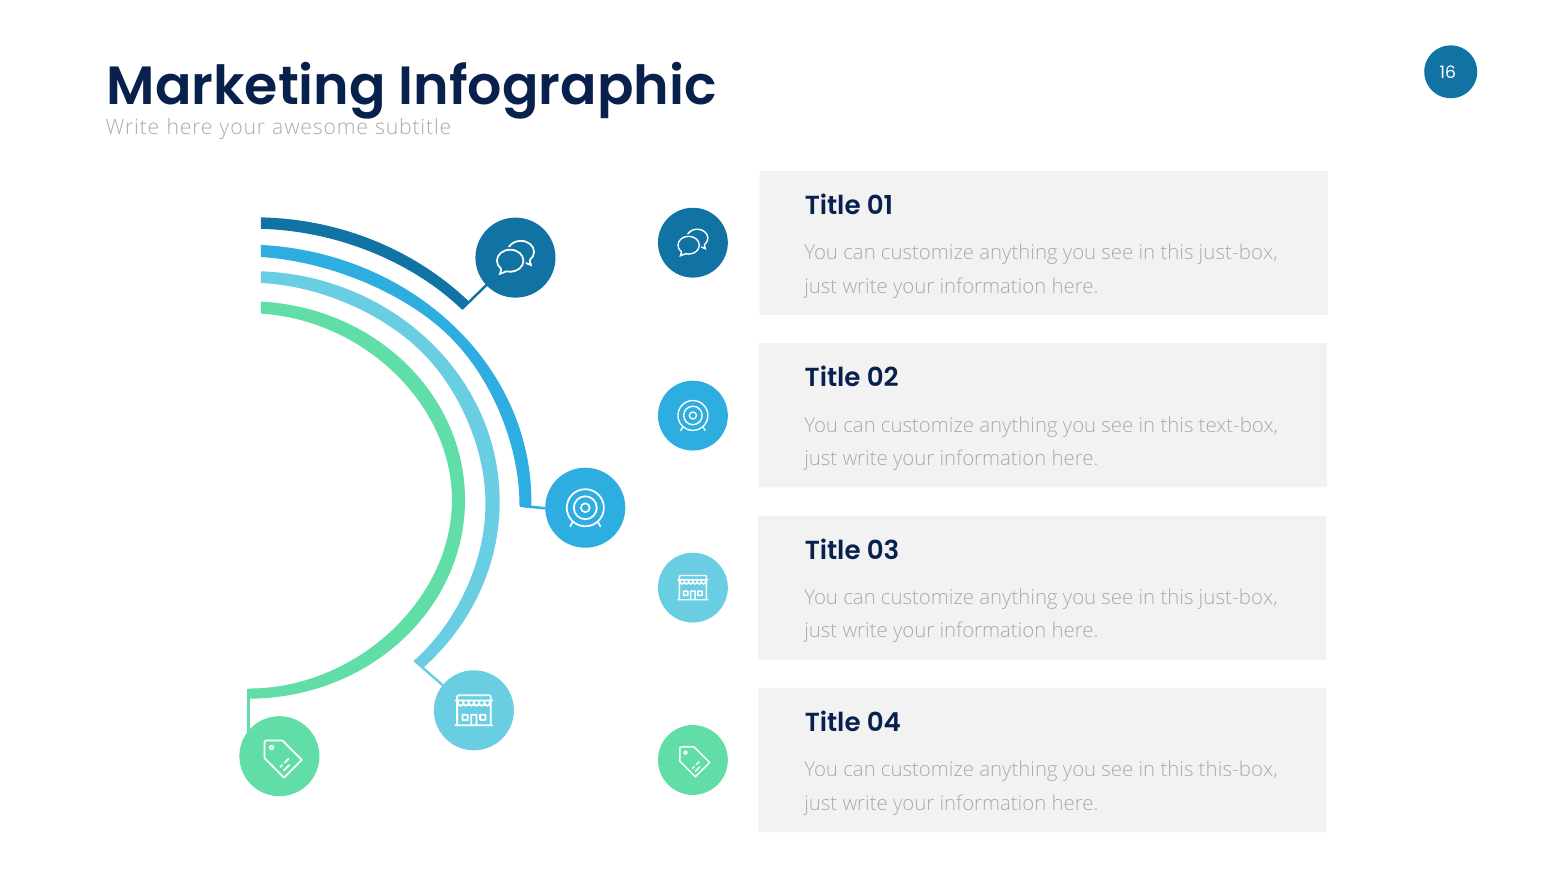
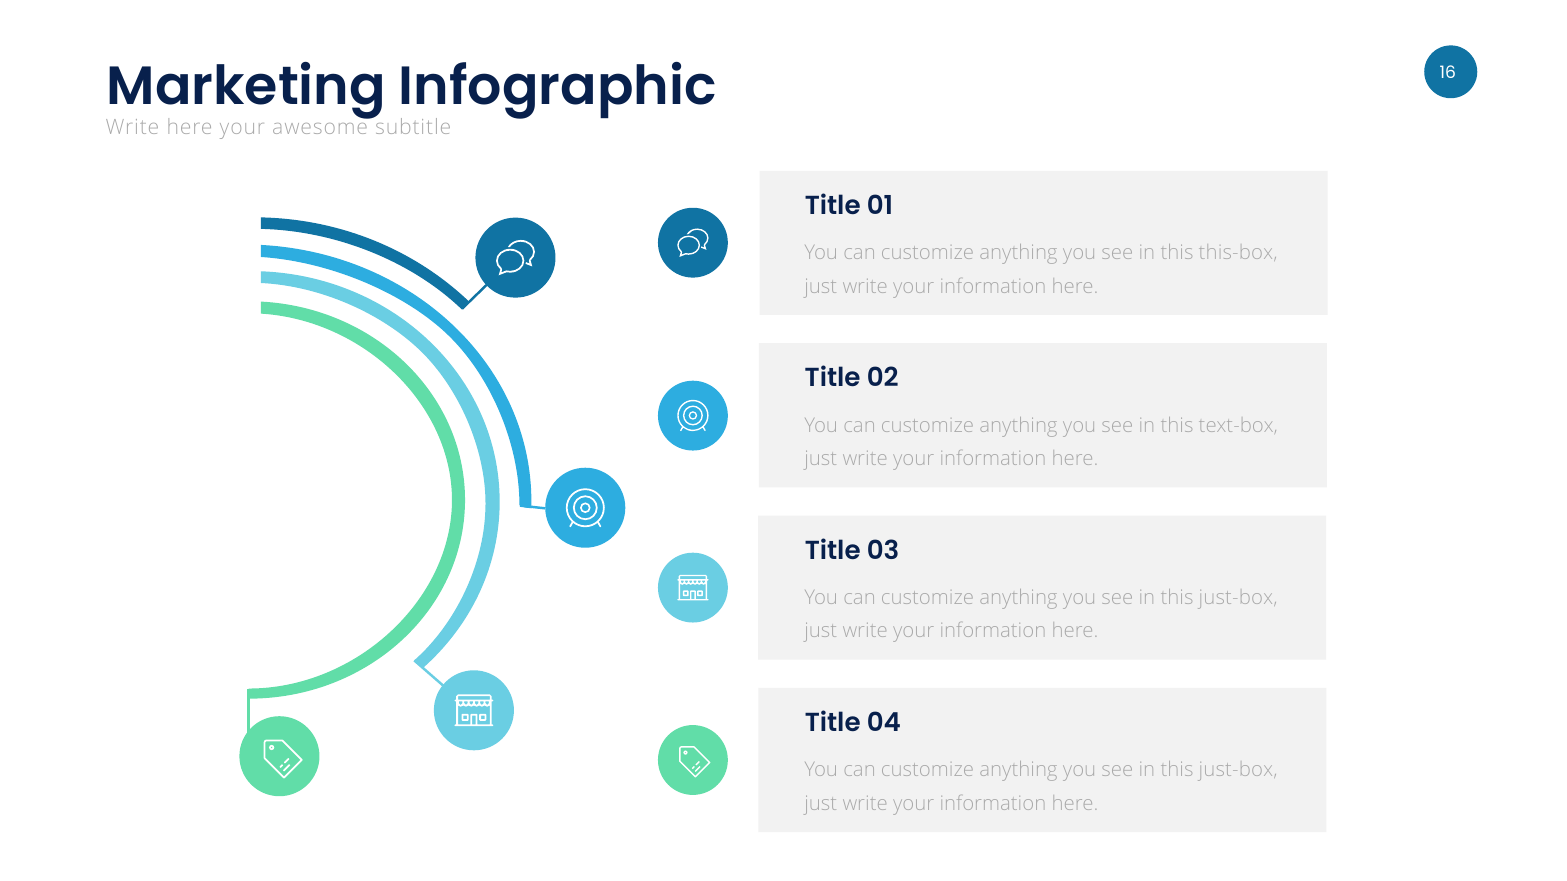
just-box: just-box -> this-box (1238, 253)
this-box: this-box -> just-box (1238, 771)
